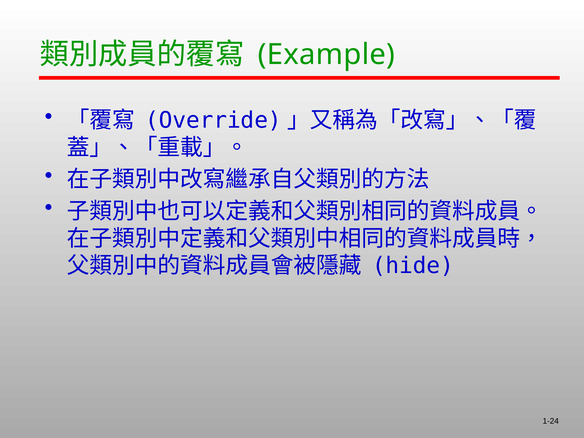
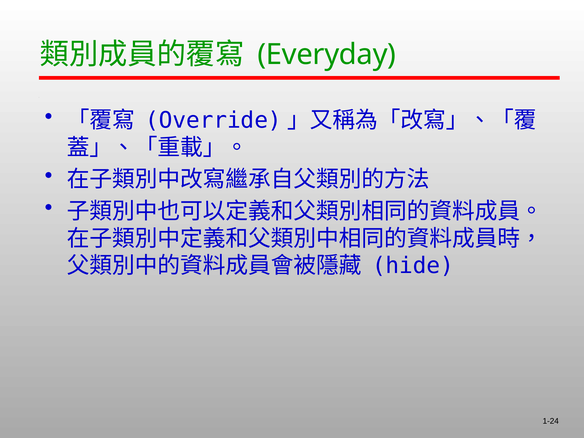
Example: Example -> Everyday (327, 55)
